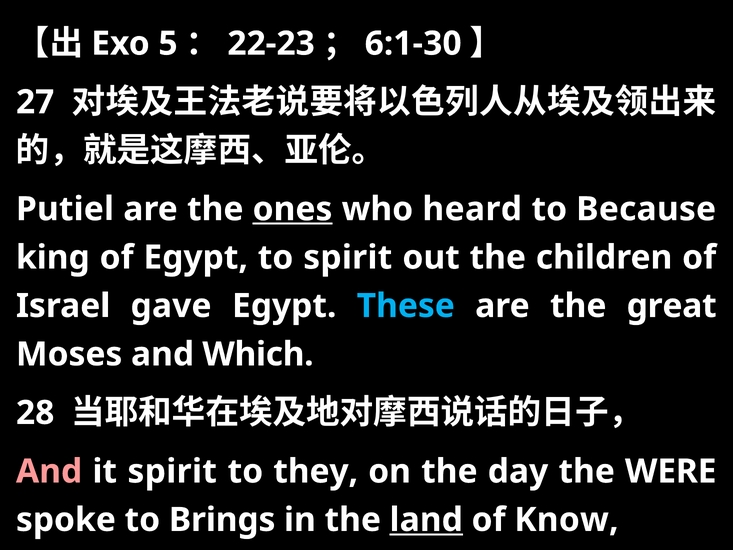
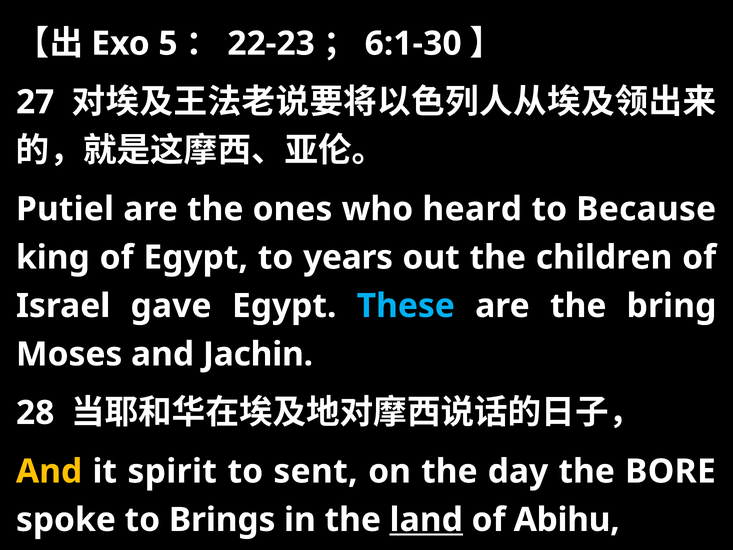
ones underline: present -> none (292, 209)
to spirit: spirit -> years (348, 257)
great: great -> bring (671, 306)
Which: Which -> Jachin (258, 354)
And colour: pink -> yellow (49, 471)
they: they -> sent (315, 471)
WERE: WERE -> BORE (670, 471)
Know: Know -> Abihu (567, 520)
